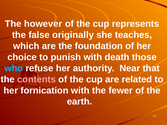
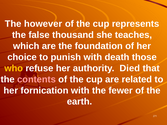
originally: originally -> thousand (73, 35)
who colour: light blue -> yellow (14, 68)
Near: Near -> Died (130, 68)
